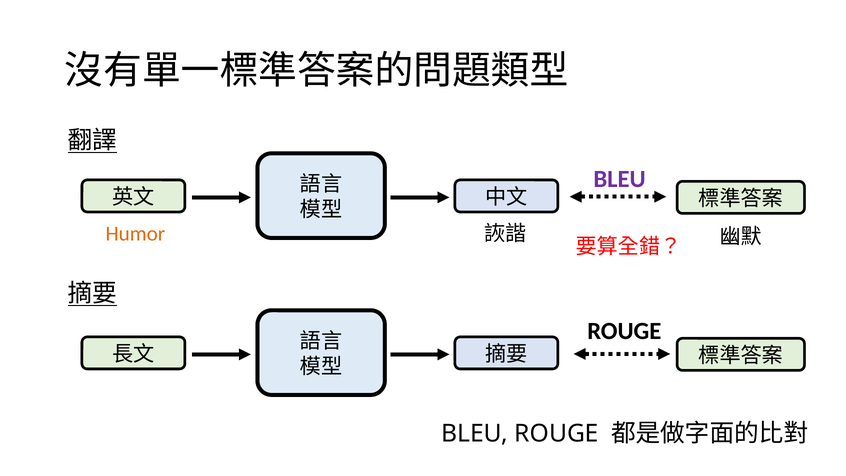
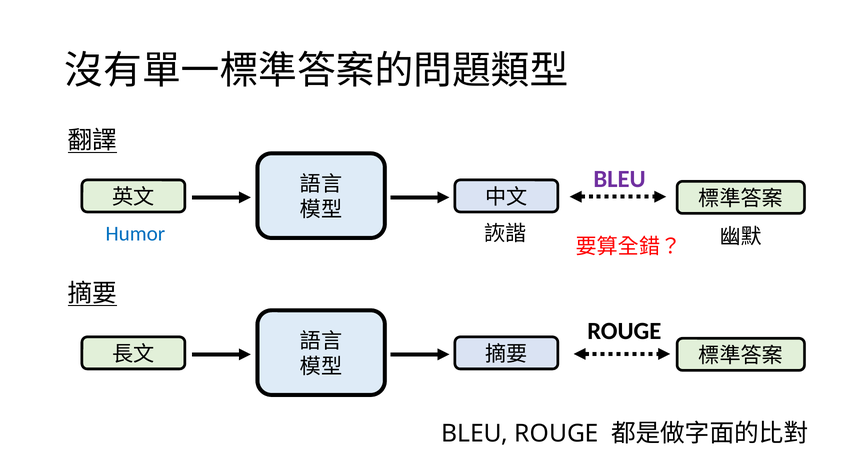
Humor colour: orange -> blue (135, 234)
